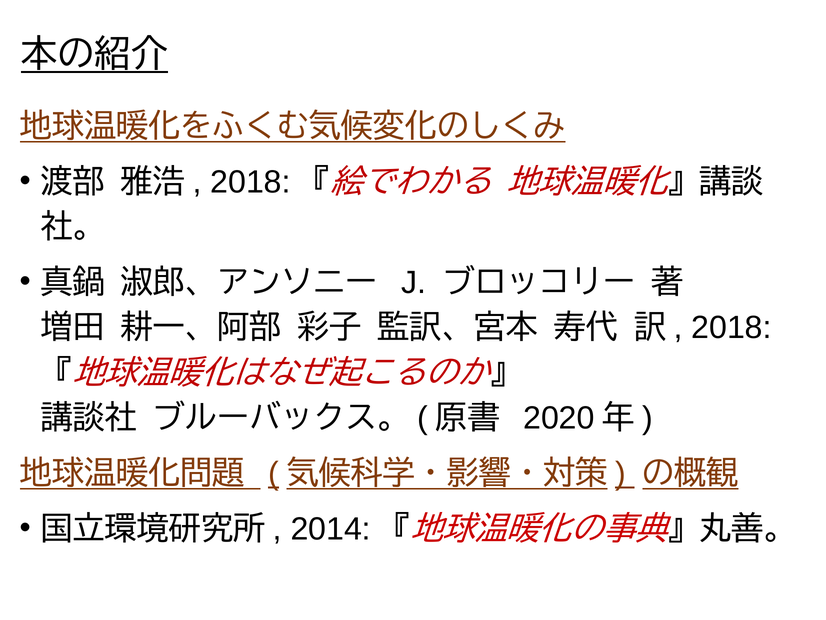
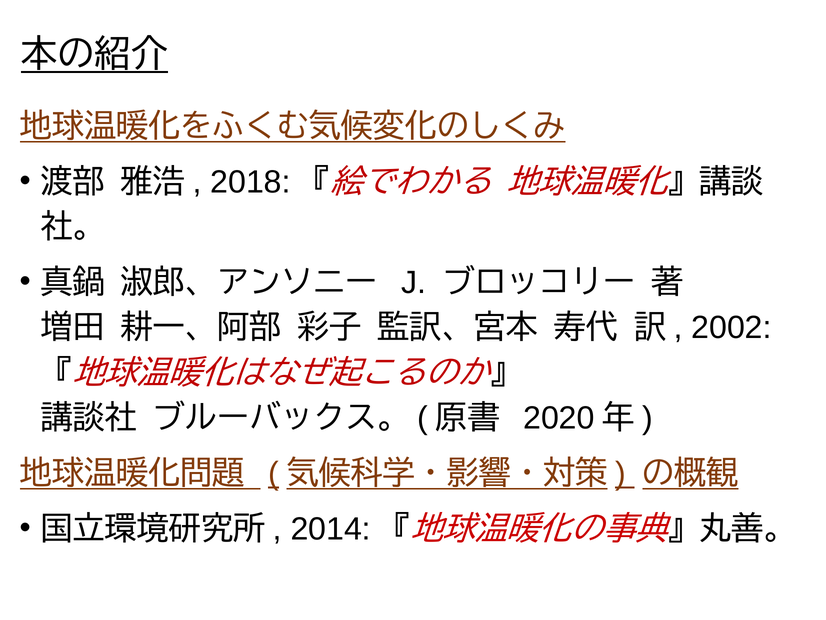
2018: 2018 -> 2002 (732, 328)
